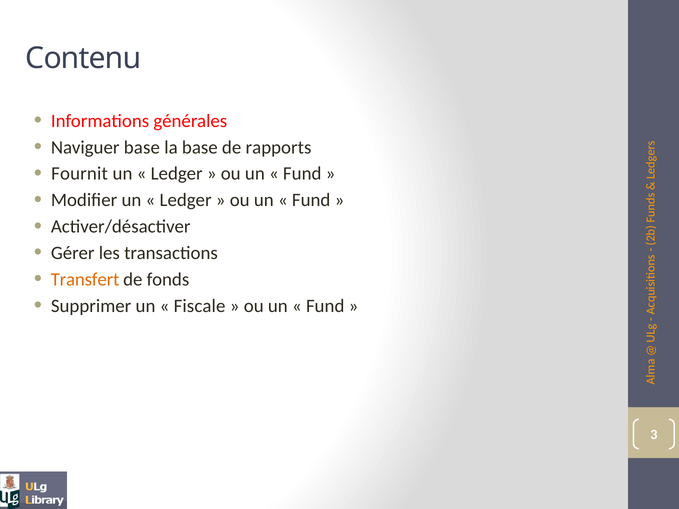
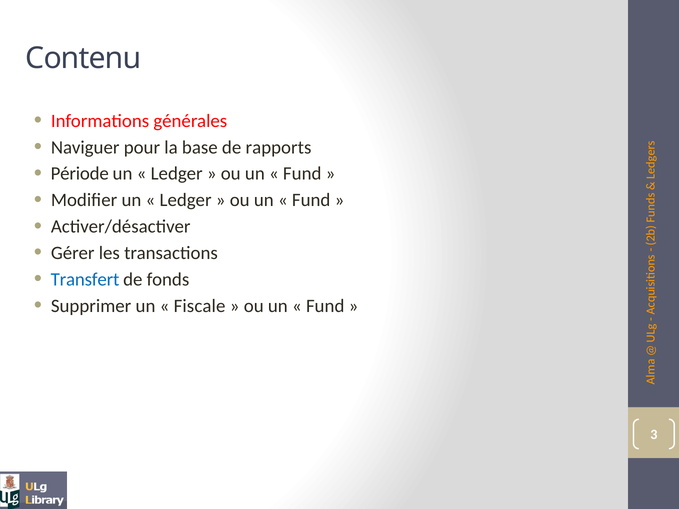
Naviguer base: base -> pour (142, 147)
Fournit: Fournit -> Période (80, 174)
Transfert colour: orange -> blue (85, 280)
